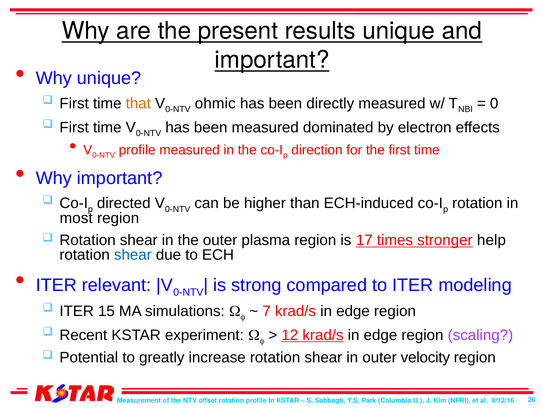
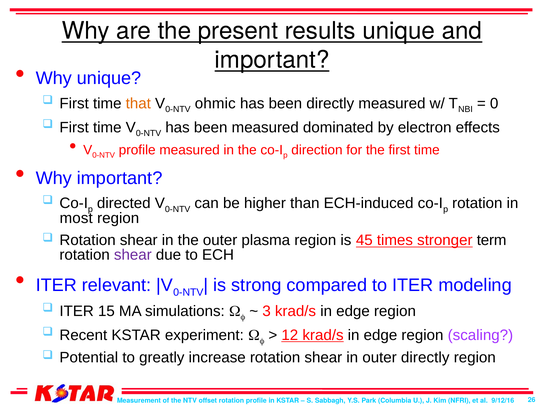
17: 17 -> 45 (364, 240)
help: help -> term (492, 240)
shear colour: blue -> purple (133, 254)
7: 7 -> 3 (267, 310)
outer velocity: velocity -> directly (425, 357)
